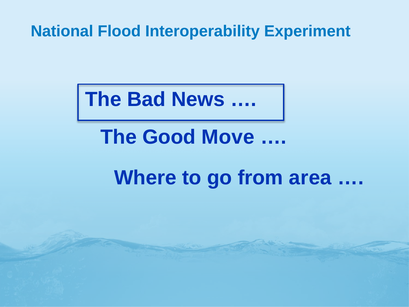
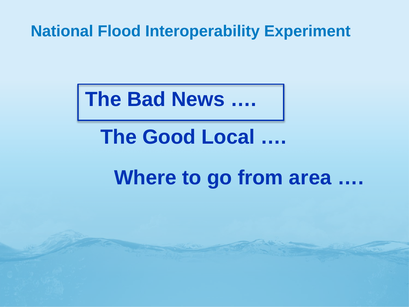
Move: Move -> Local (228, 137)
